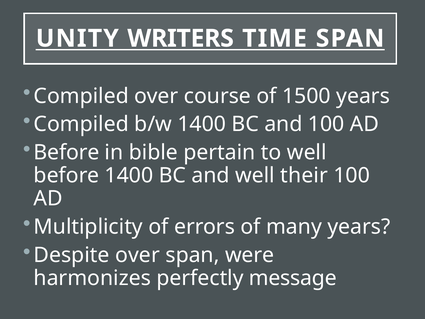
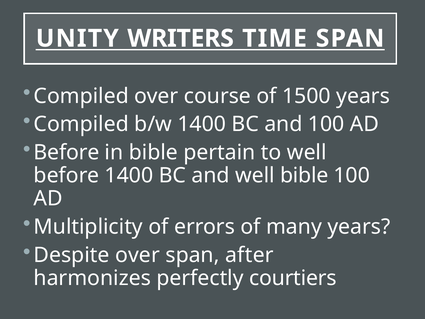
well their: their -> bible (304, 175)
were: were -> after (249, 255)
message: message -> courtiers (293, 278)
